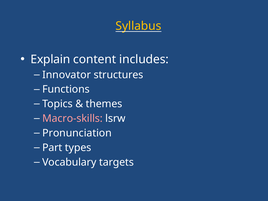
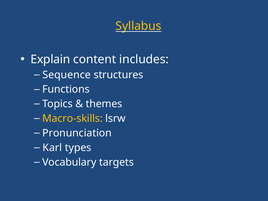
Innovator: Innovator -> Sequence (67, 75)
Macro-skills colour: pink -> yellow (73, 118)
Part: Part -> Karl (52, 148)
